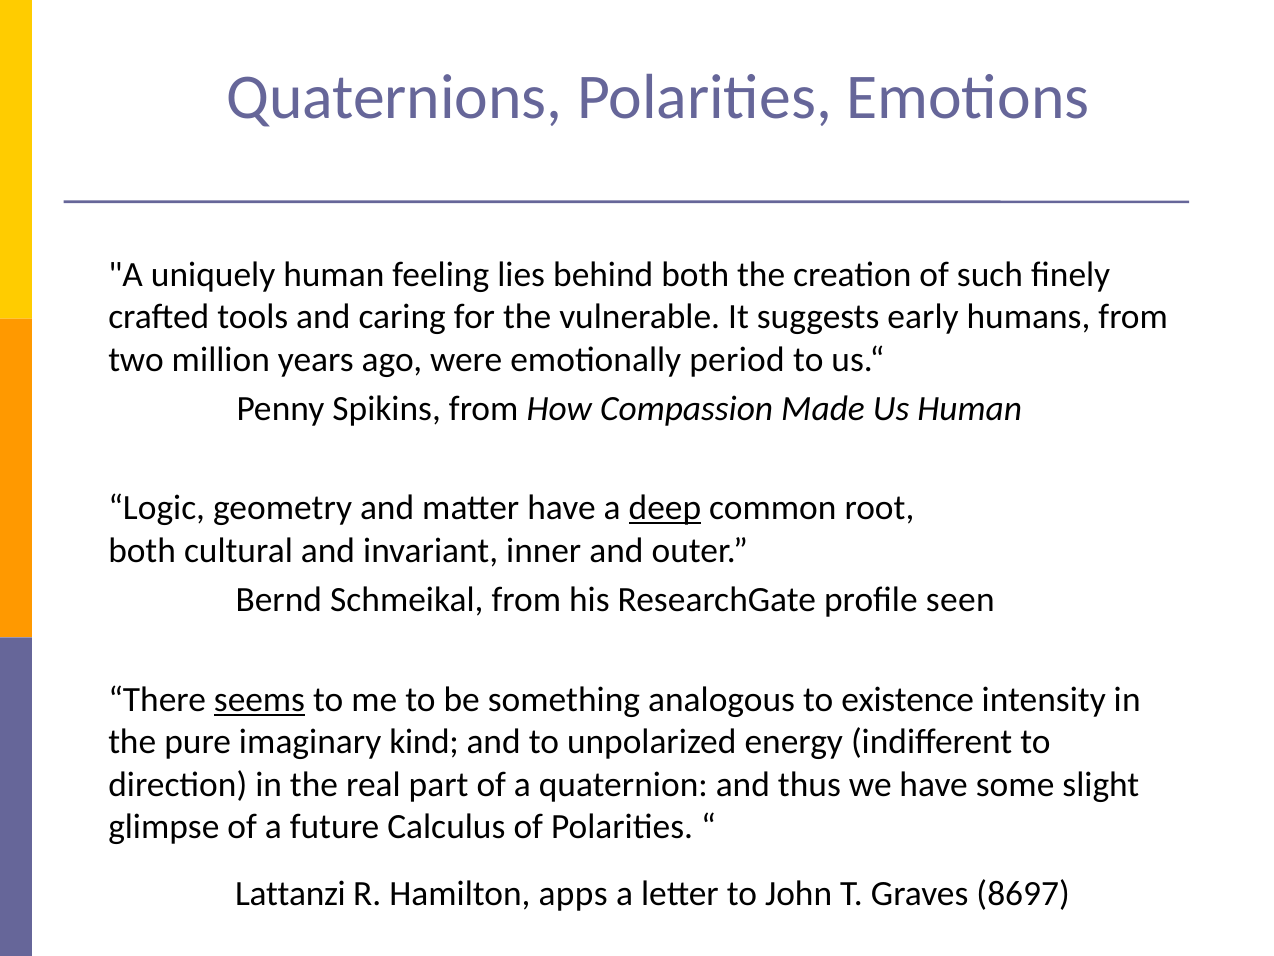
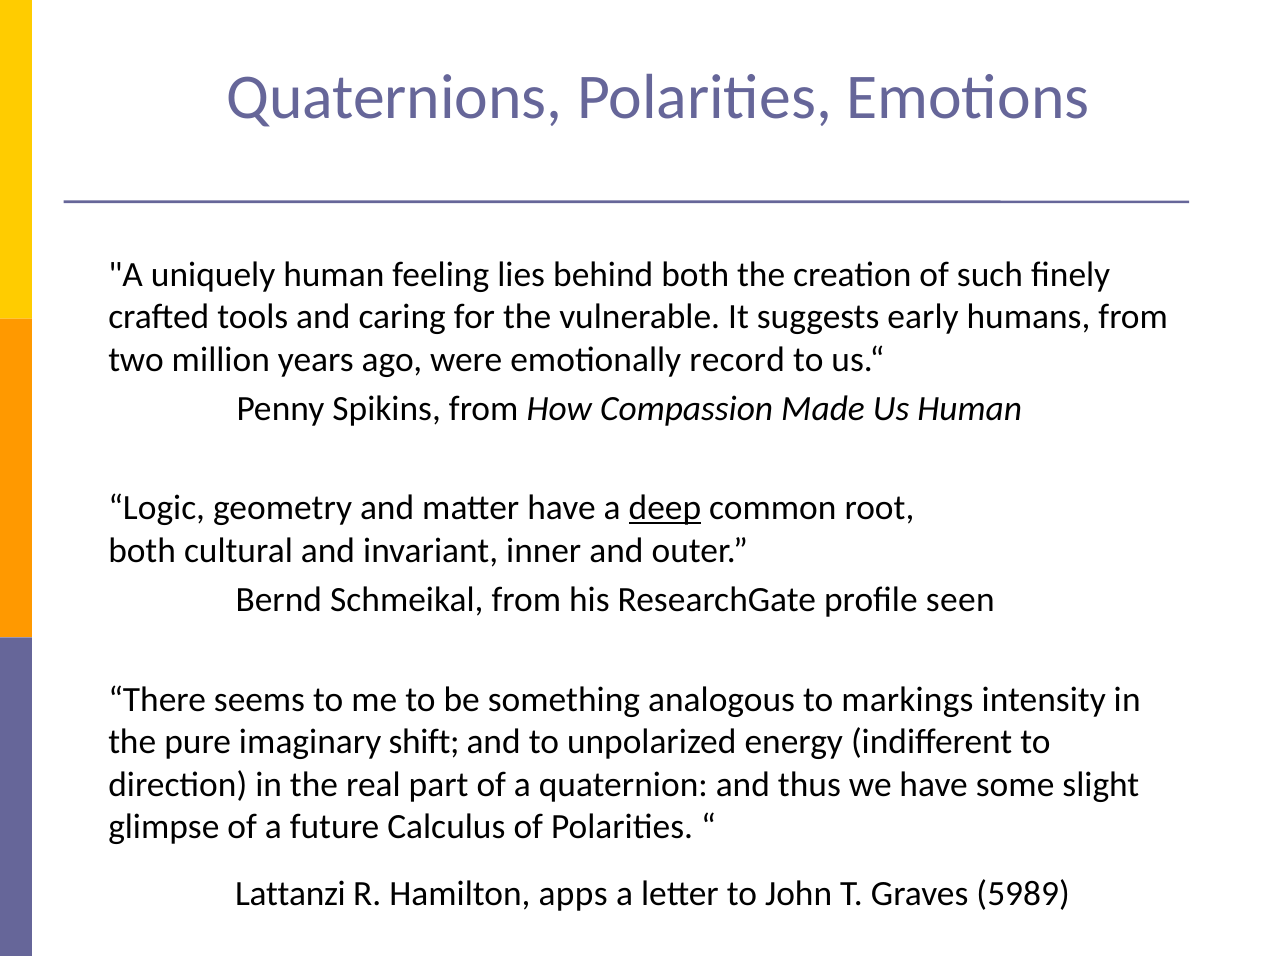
period: period -> record (737, 359)
seems underline: present -> none (260, 699)
existence: existence -> markings (907, 699)
kind: kind -> shift (424, 742)
8697: 8697 -> 5989 (1023, 893)
